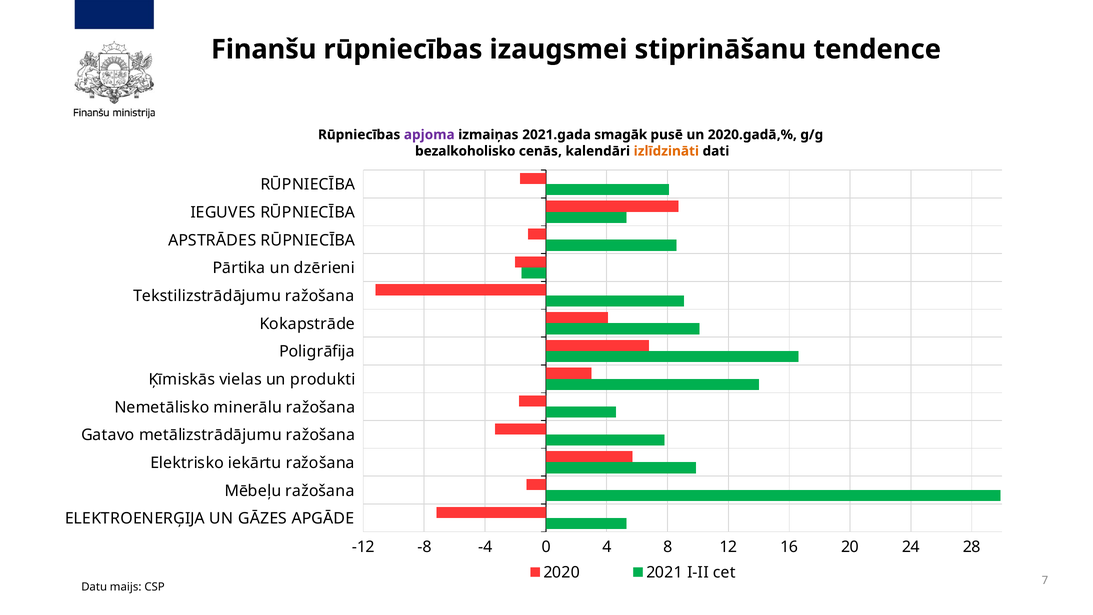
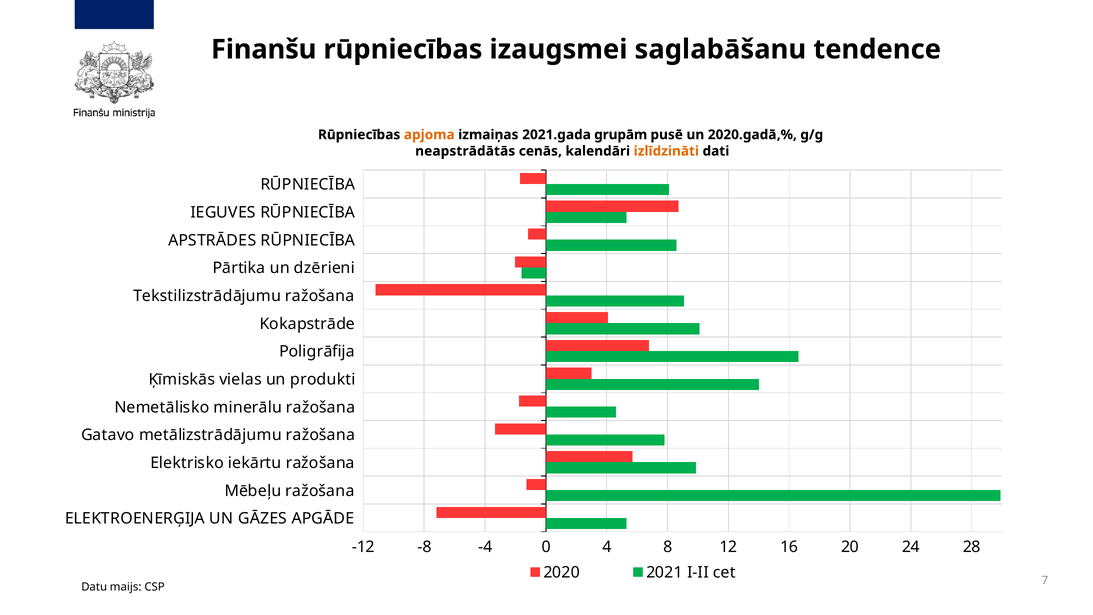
stiprināšanu: stiprināšanu -> saglabāšanu (720, 49)
apjoma colour: purple -> orange (429, 135)
smagāk: smagāk -> grupām (621, 135)
bezalkoholisko: bezalkoholisko -> neapstrādātās (465, 151)
